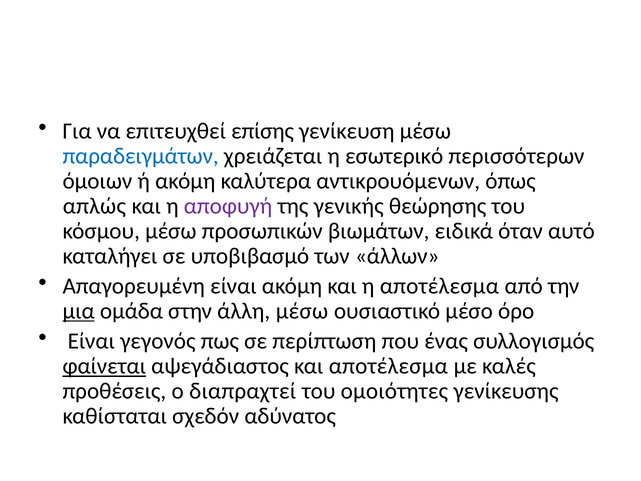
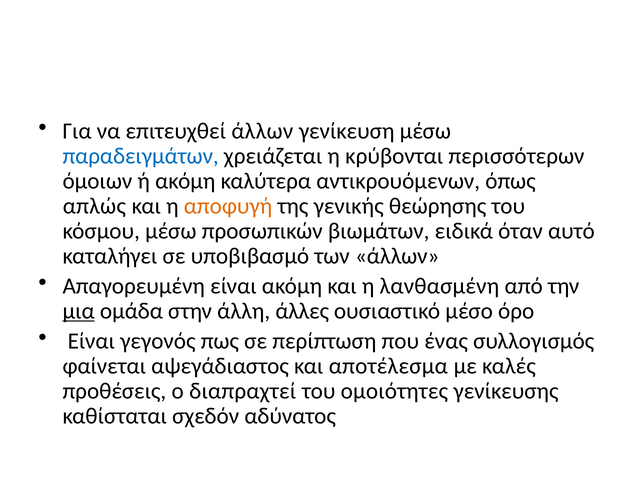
επιτευχθεί επίσης: επίσης -> άλλων (262, 131)
εσωτερικό: εσωτερικό -> κρύβονται (394, 156)
αποφυγή colour: purple -> orange (228, 206)
η αποτέλεσμα: αποτέλεσμα -> λανθασμένη (439, 286)
άλλη μέσω: μέσω -> άλλες (302, 311)
φαίνεται underline: present -> none (104, 366)
